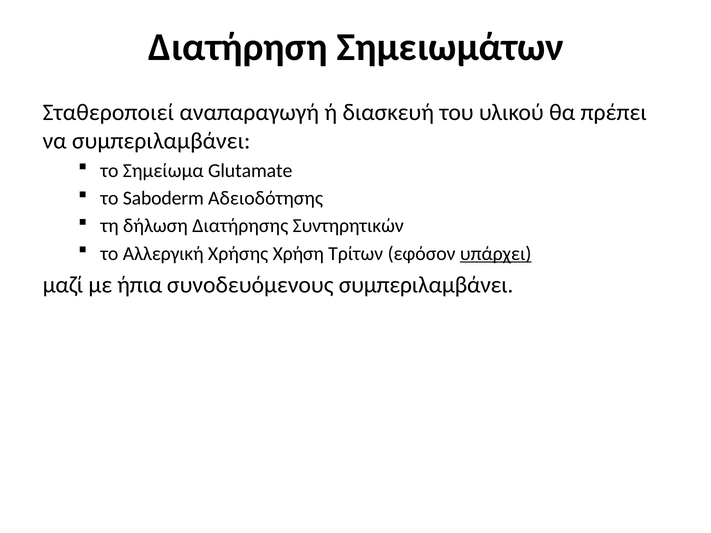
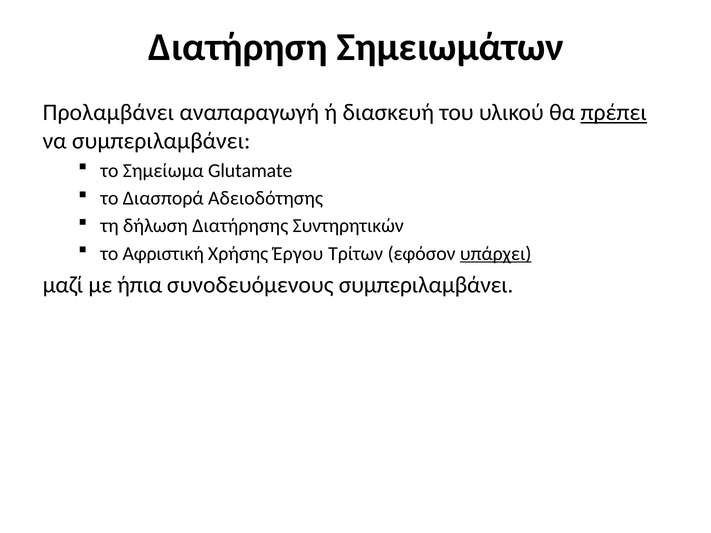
Σταθεροποιεί: Σταθεροποιεί -> Προλαμβάνει (108, 112)
πρέπει underline: none -> present (614, 112)
Saboderm: Saboderm -> Διασπορά (163, 198)
Αλλεργική: Αλλεργική -> Αφριστική (163, 254)
Χρήση: Χρήση -> Έργου (298, 254)
